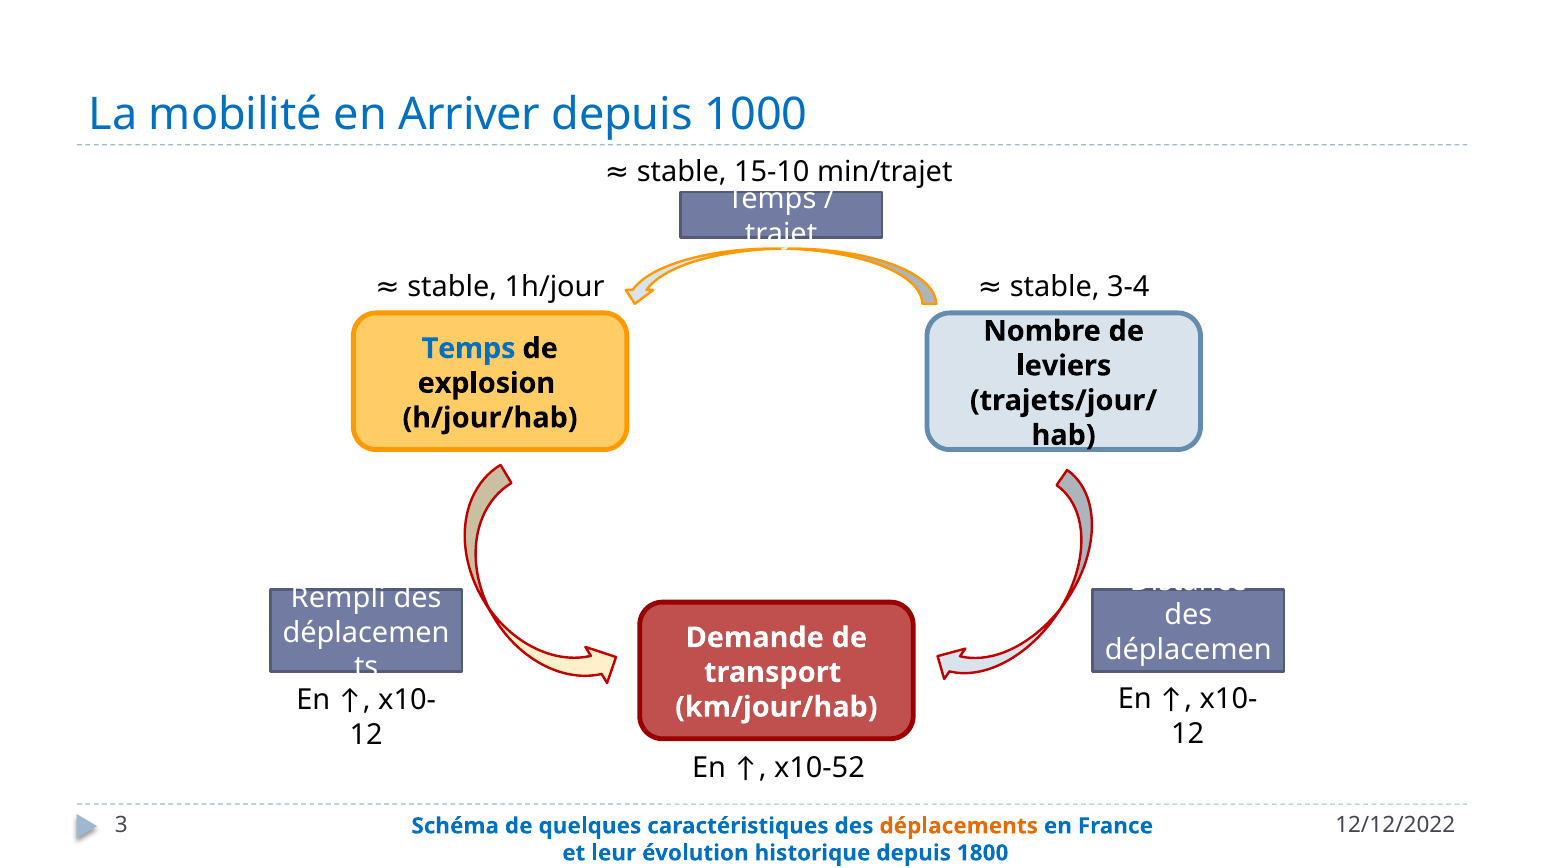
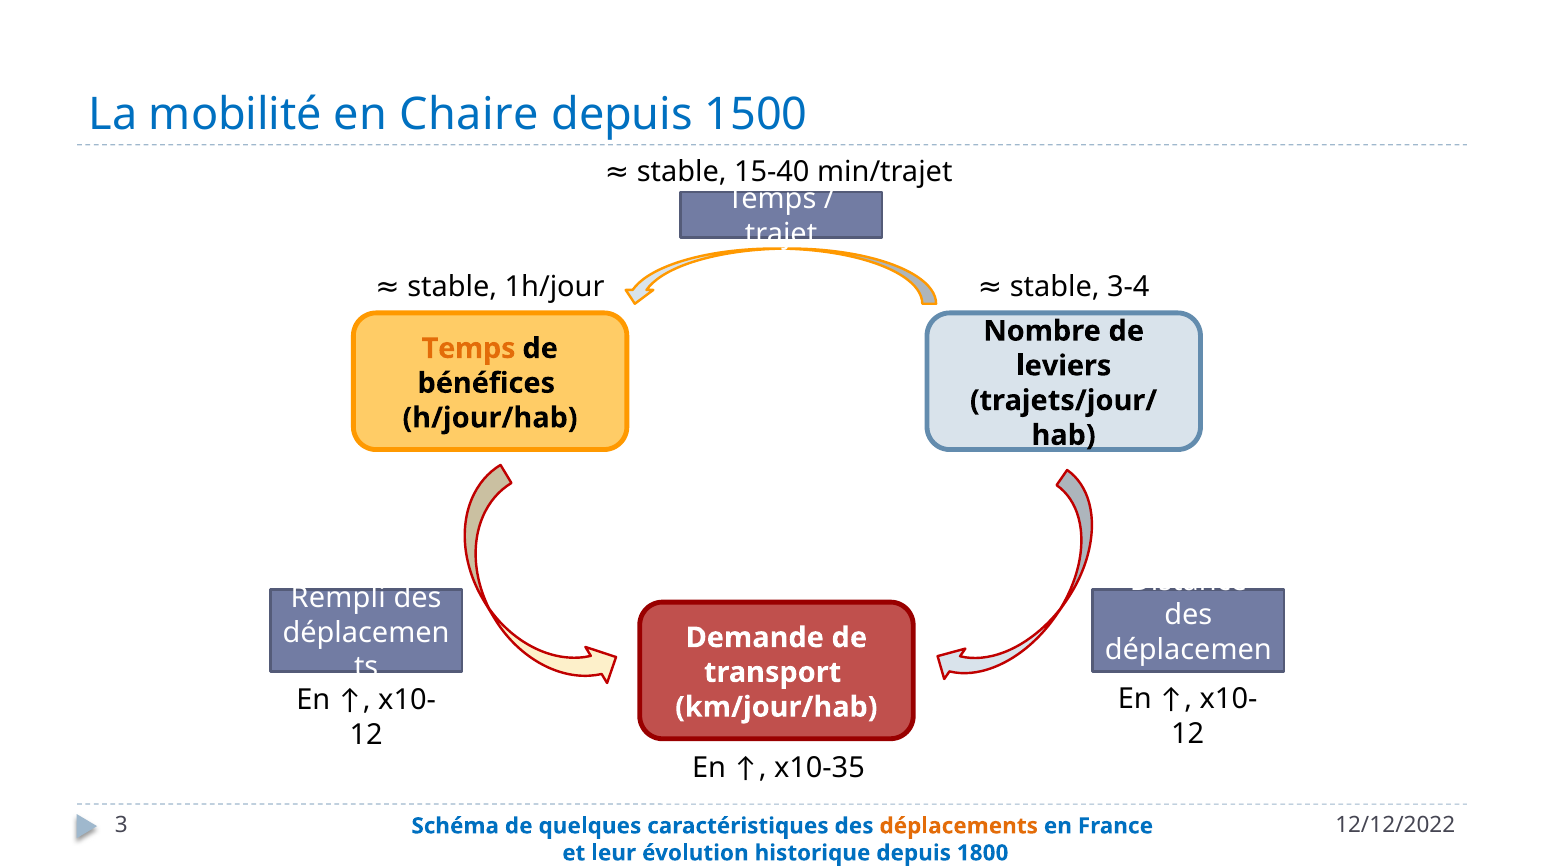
Arriver: Arriver -> Chaire (469, 115)
1000: 1000 -> 1500 (756, 115)
15-10: 15-10 -> 15-40 (772, 172)
Temps colour: blue -> orange (469, 349)
explosion: explosion -> bénéfices (486, 383)
x10-52: x10-52 -> x10-35 (819, 768)
